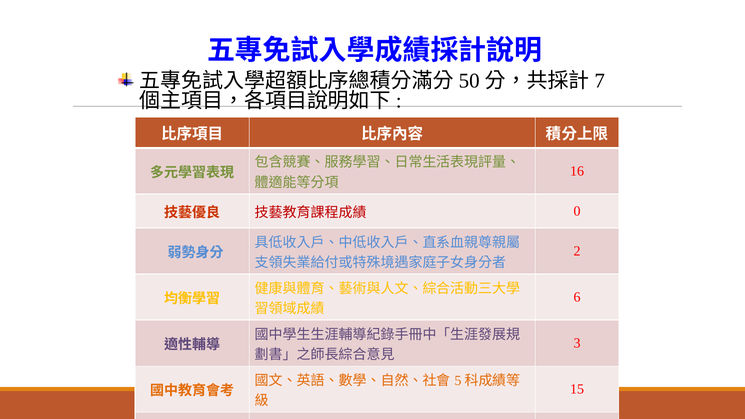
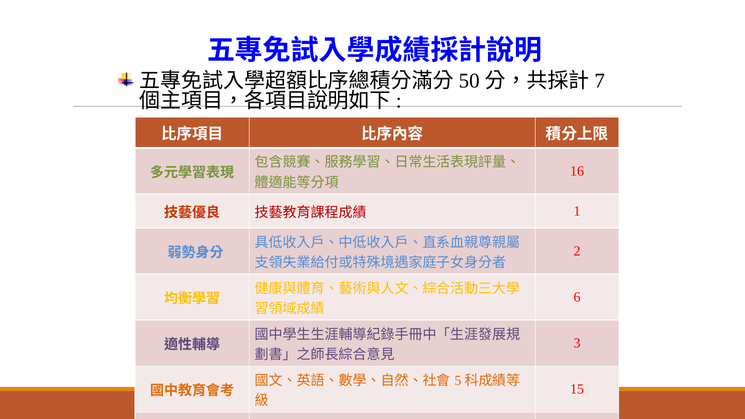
0: 0 -> 1 (577, 211)
